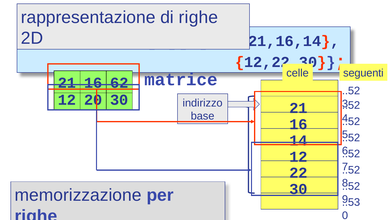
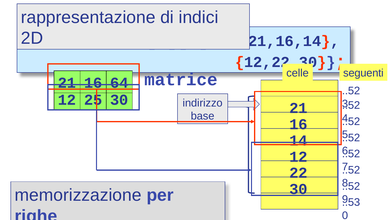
di righe: righe -> indici (199, 17)
62: 62 -> 64 (119, 83)
20: 20 -> 25 (93, 100)
